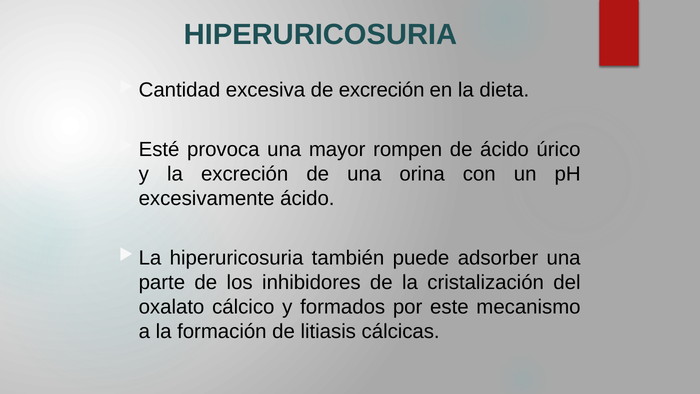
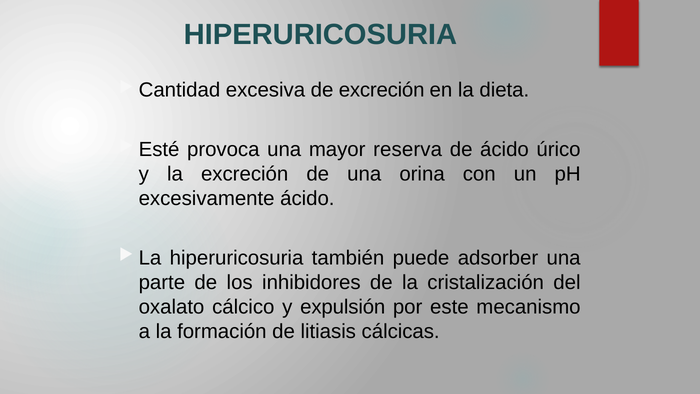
rompen: rompen -> reserva (408, 149)
formados: formados -> expulsión (343, 307)
